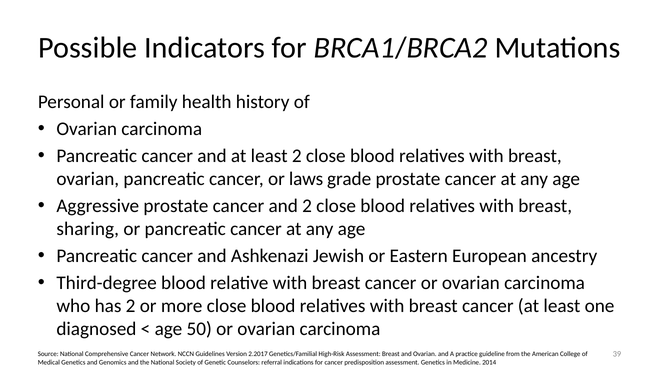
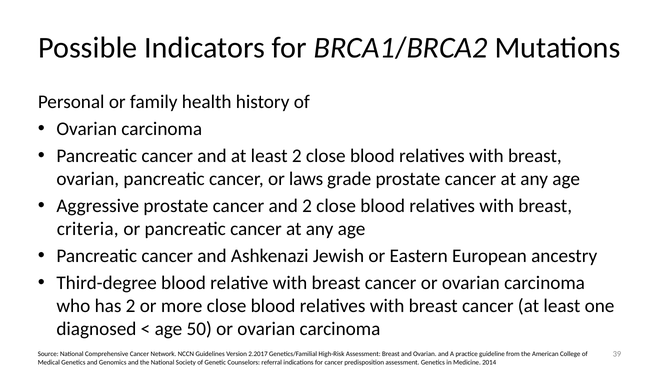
sharing: sharing -> criteria (88, 229)
